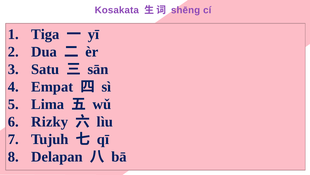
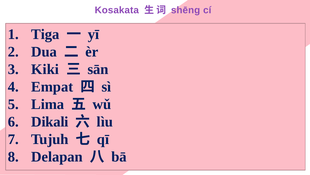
Satu: Satu -> Kiki (45, 69)
Rizky: Rizky -> Dikali (50, 121)
